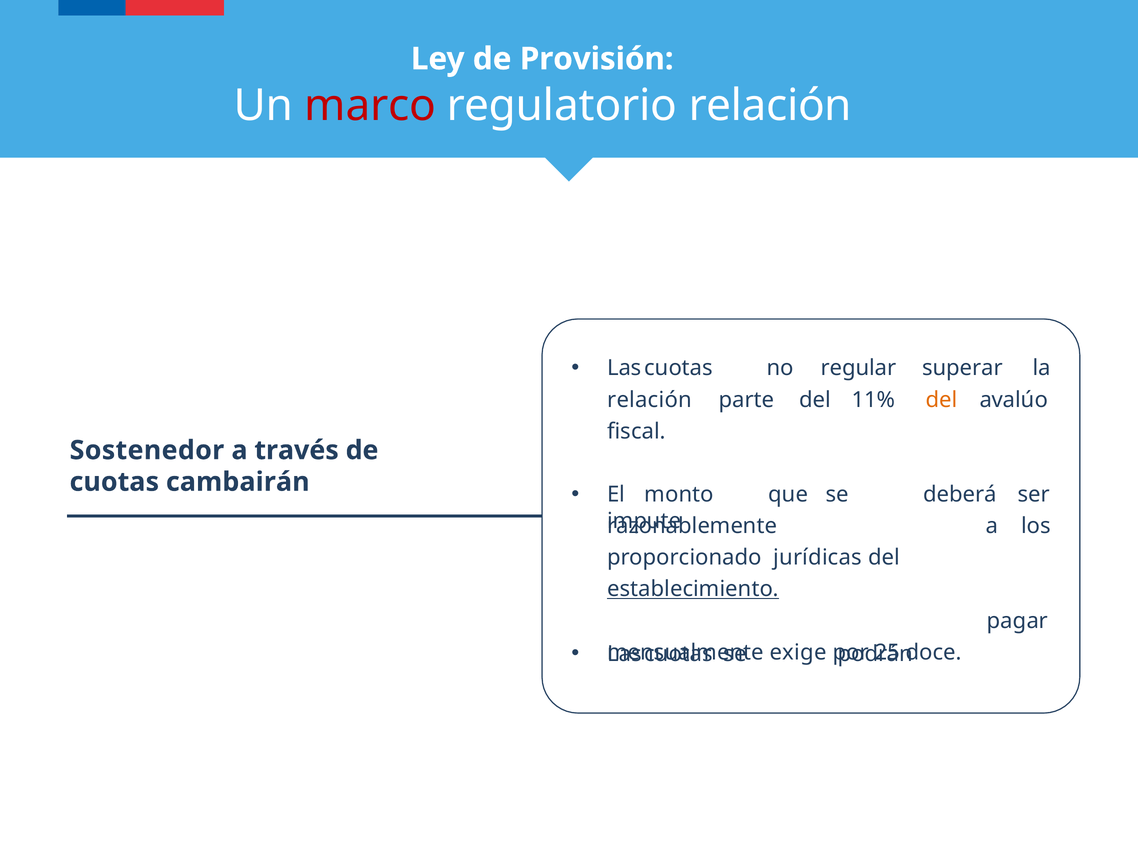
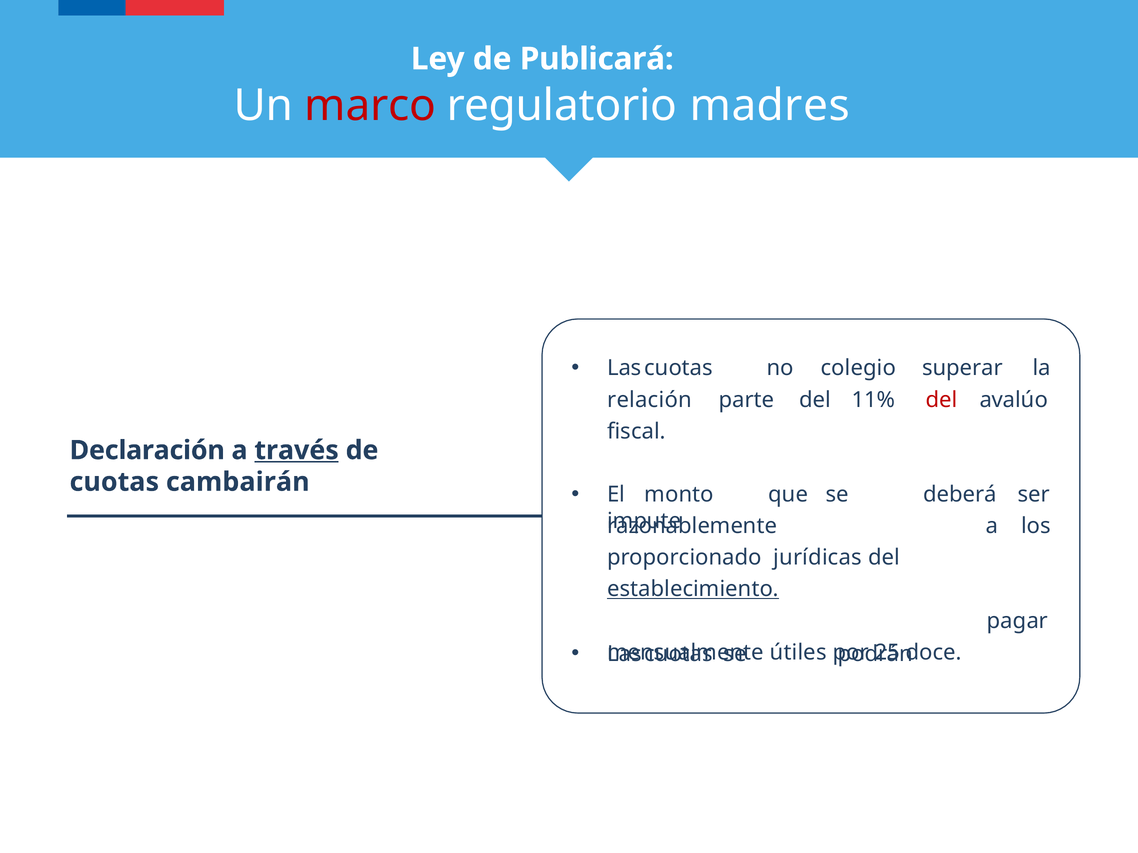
Provisión: Provisión -> Publicará (597, 59)
regulatorio relación: relación -> madres (770, 105)
regular: regular -> colegio (858, 368)
del colour: orange -> red (942, 400)
Sostenedor: Sostenedor -> Declaración (147, 451)
través underline: none -> present (297, 451)
exige: exige -> útiles (798, 653)
